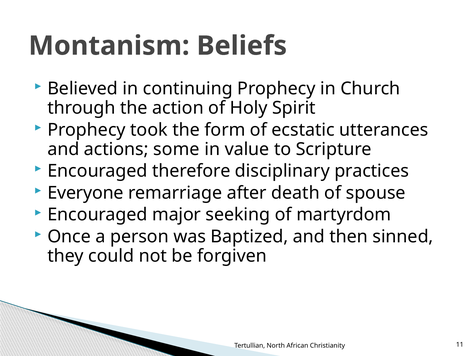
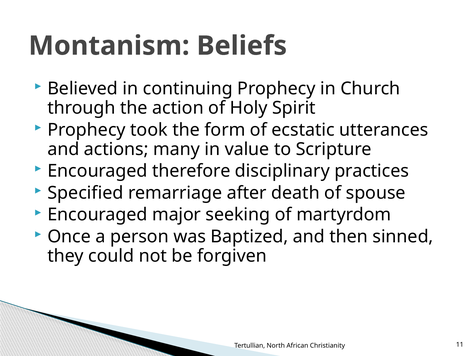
some: some -> many (177, 149)
Everyone: Everyone -> Specified (85, 193)
